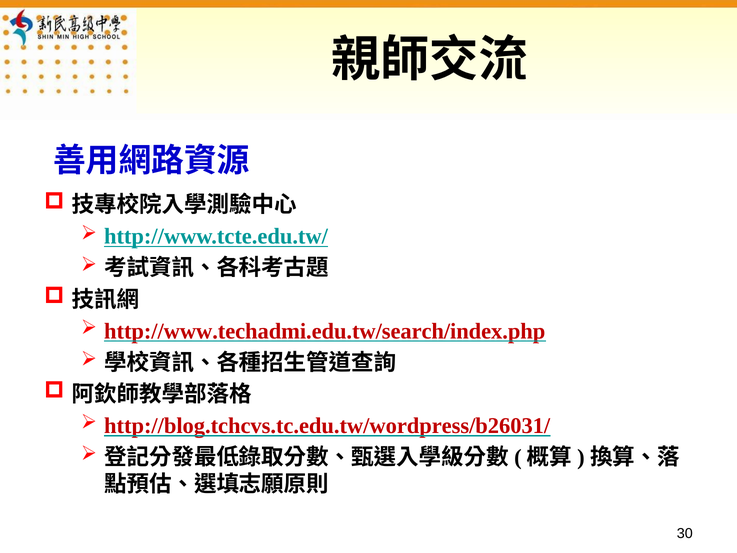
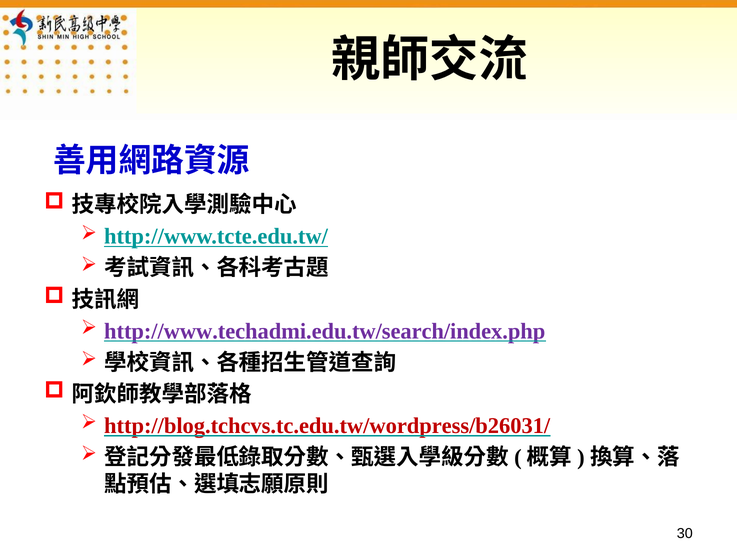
http://www.techadmi.edu.tw/search/index.php colour: red -> purple (325, 331)
